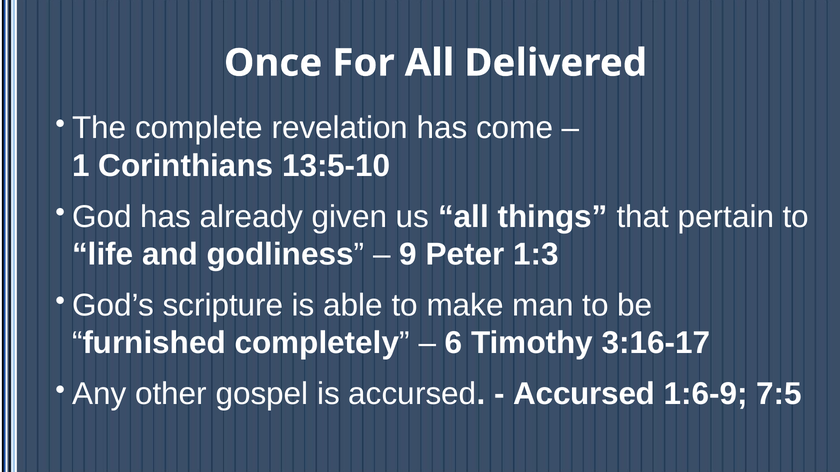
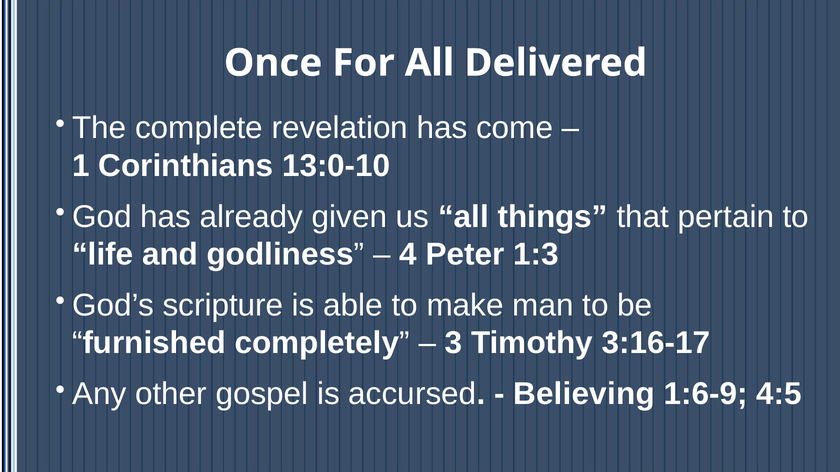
13:5-10: 13:5-10 -> 13:0-10 (336, 166)
9: 9 -> 4 (408, 255)
6: 6 -> 3 (454, 343)
Accursed: Accursed -> Believing (584, 394)
7:5: 7:5 -> 4:5 (779, 394)
